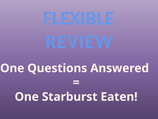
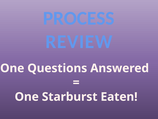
FLEXIBLE: FLEXIBLE -> PROCESS (79, 18)
